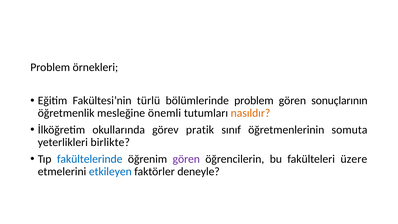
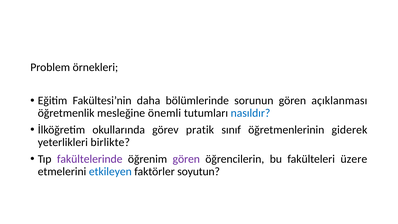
türlü: türlü -> daha (149, 101)
bölümlerinde problem: problem -> sorunun (254, 101)
sonuçlarının: sonuçlarının -> açıklanması (339, 101)
nasıldır colour: orange -> blue (250, 113)
somuta: somuta -> giderek (349, 130)
fakültelerinde colour: blue -> purple (90, 159)
deneyle: deneyle -> soyutun (199, 171)
